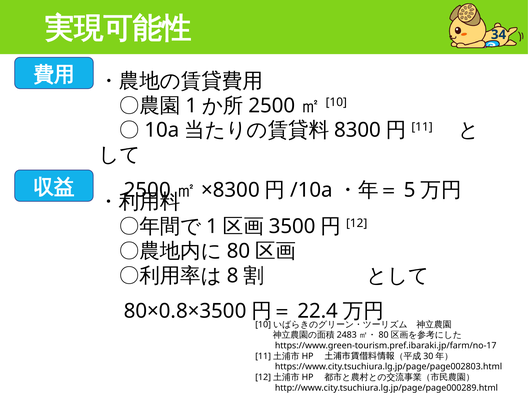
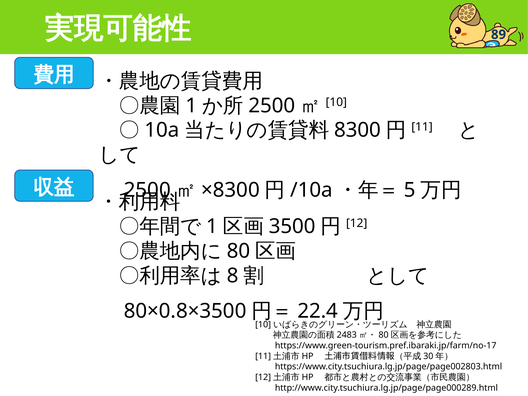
34: 34 -> 89 (499, 35)
